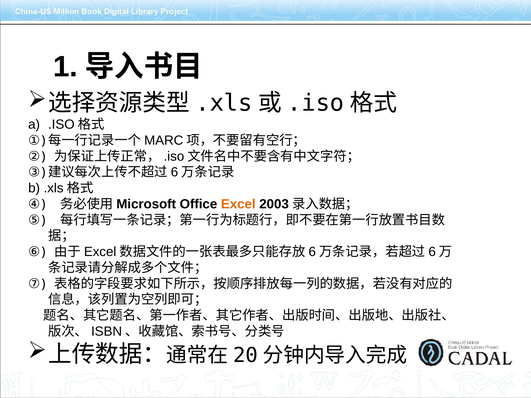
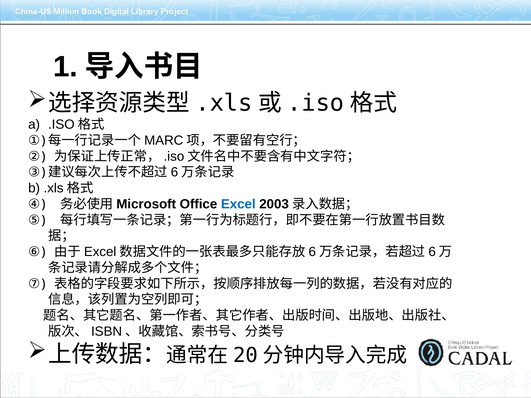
Excel colour: orange -> blue (238, 204)
